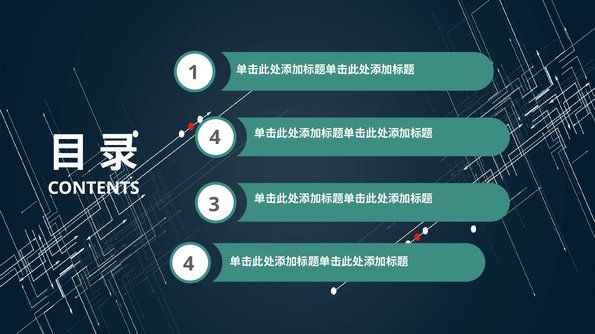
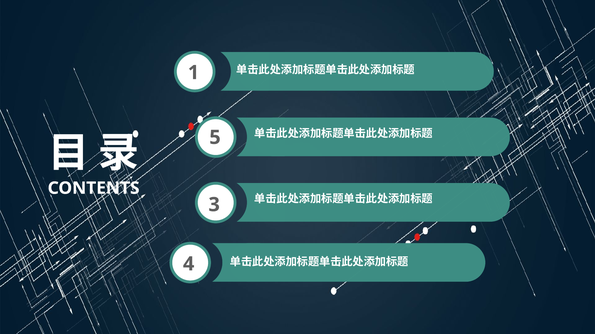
4: 4 -> 5 (215, 138)
